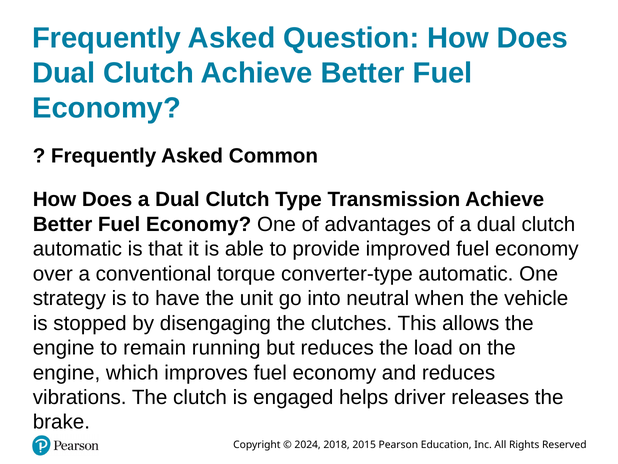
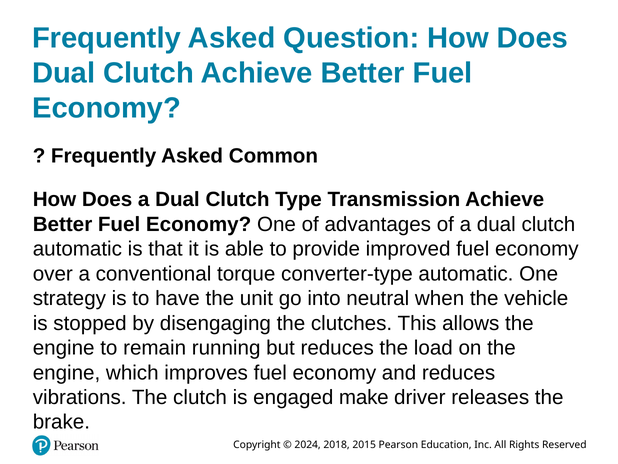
helps: helps -> make (364, 397)
